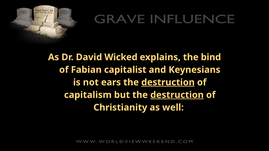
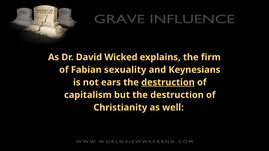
bind: bind -> firm (211, 57)
capitalist: capitalist -> sexuality (125, 70)
destruction underline: present -> none (177, 95)
